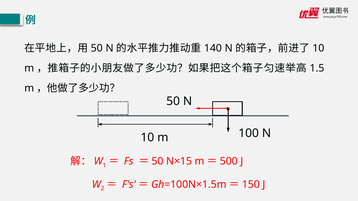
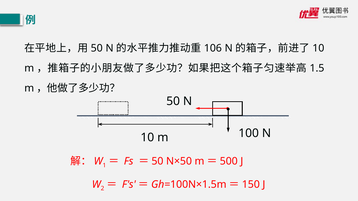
140: 140 -> 106 (213, 48)
N×15: N×15 -> N×50 (179, 162)
